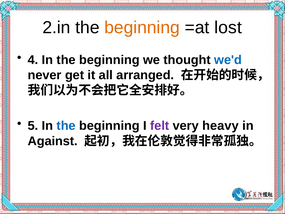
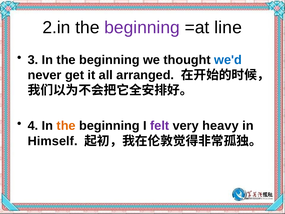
beginning colour: orange -> purple (142, 28)
lost: lost -> line (228, 28)
4: 4 -> 3 (33, 60)
5: 5 -> 4 (33, 126)
the colour: blue -> orange (66, 126)
Against: Against -> Himself (53, 141)
